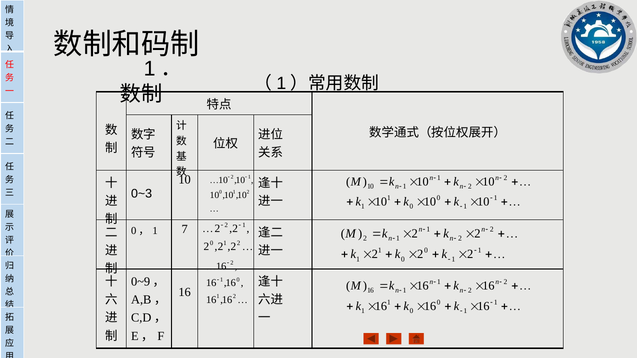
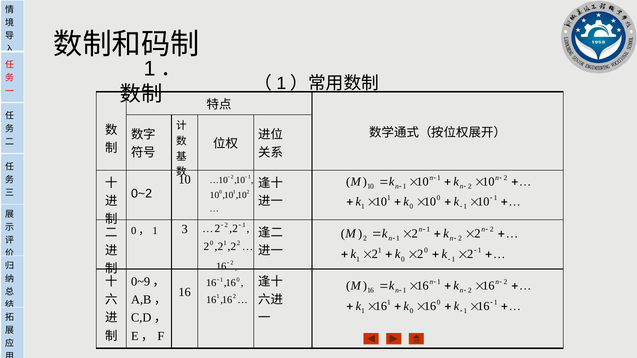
0~3: 0~3 -> 0~2 (142, 194)
7: 7 -> 3 (185, 229)
